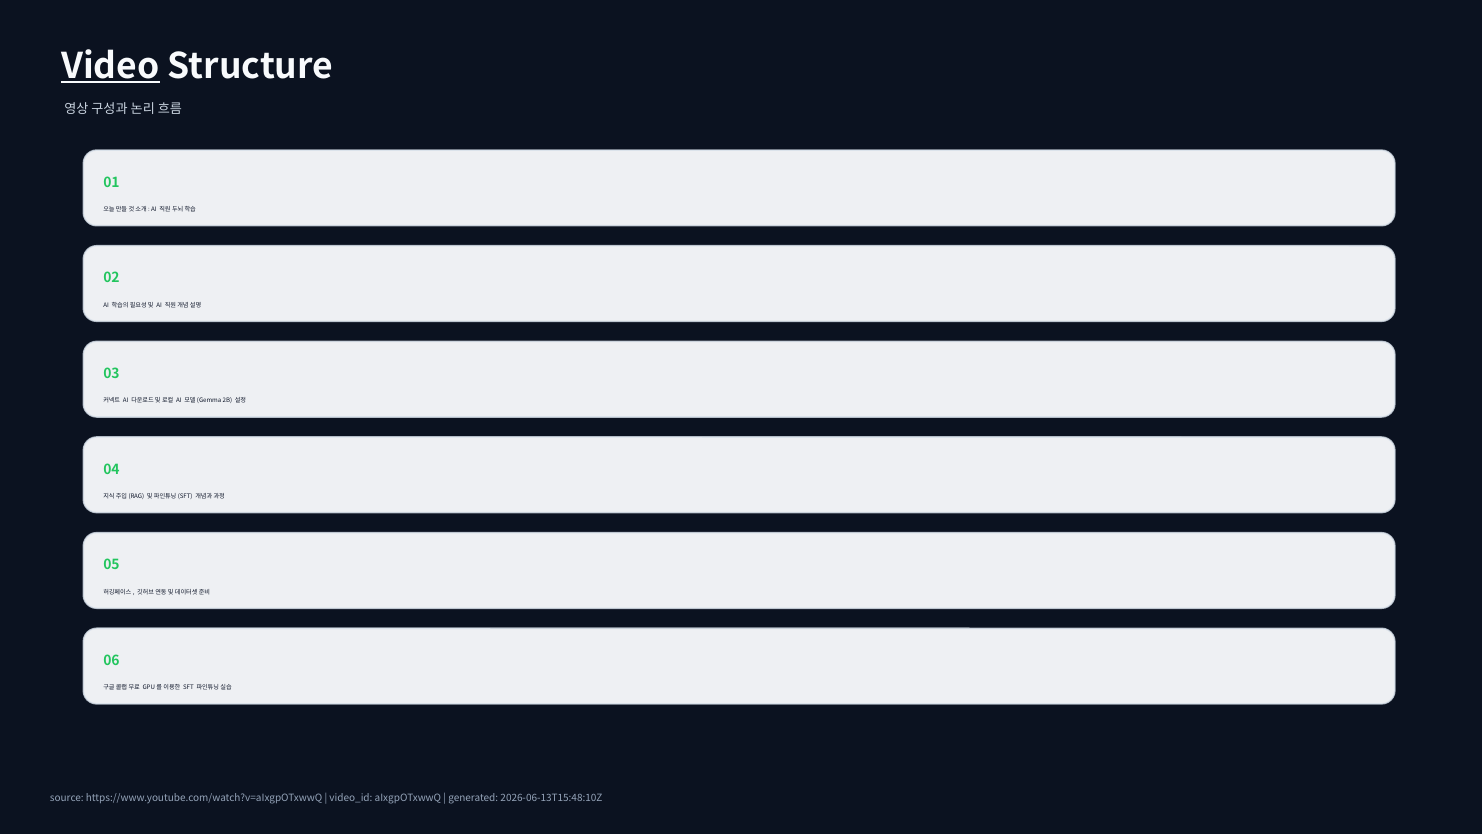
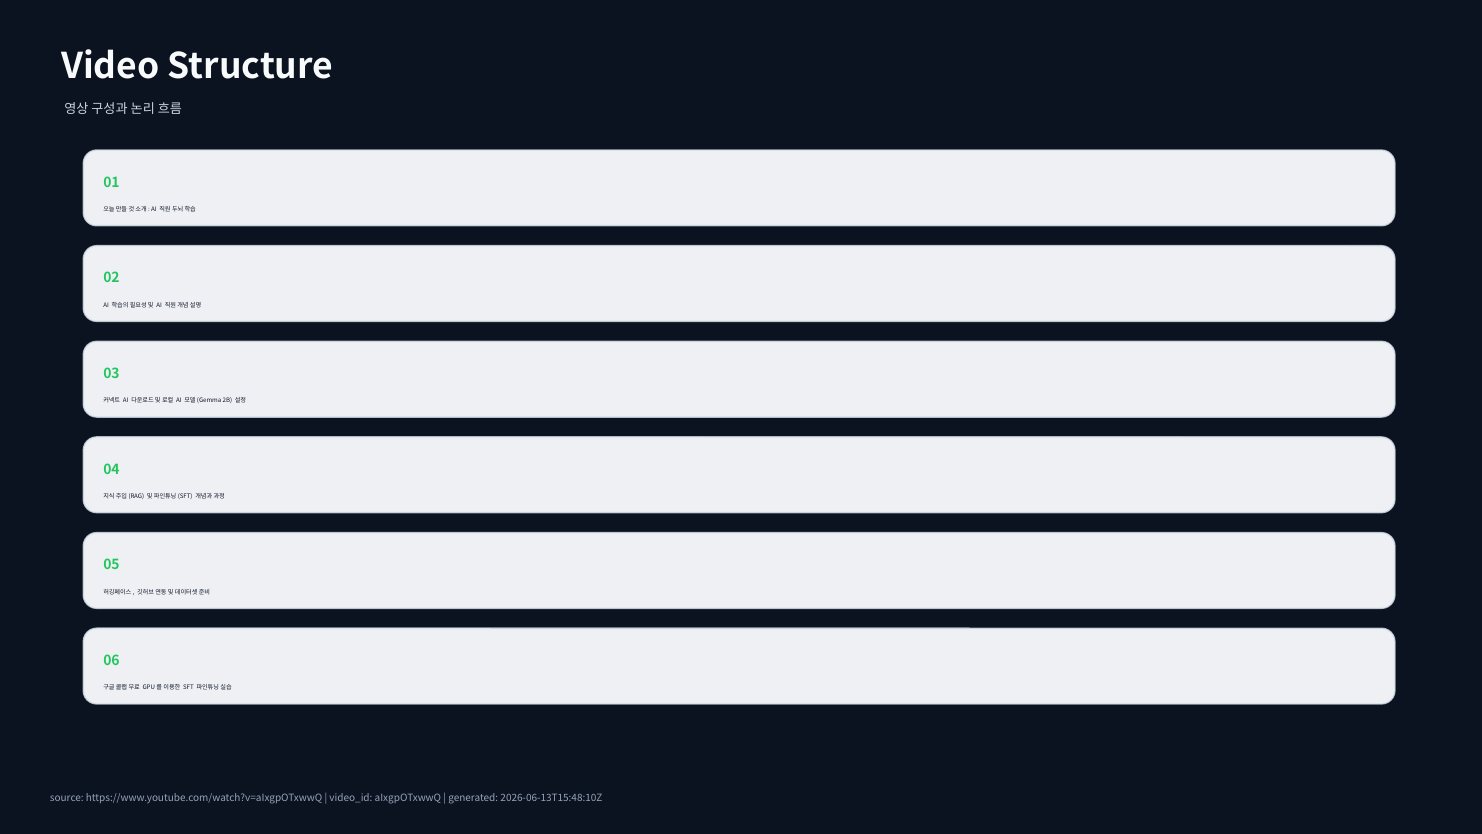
Video underline: present -> none (110, 66)
